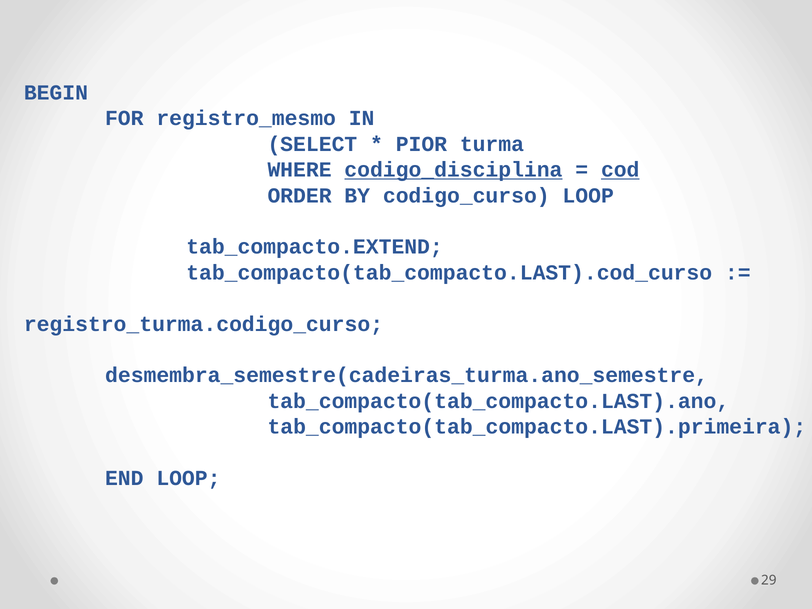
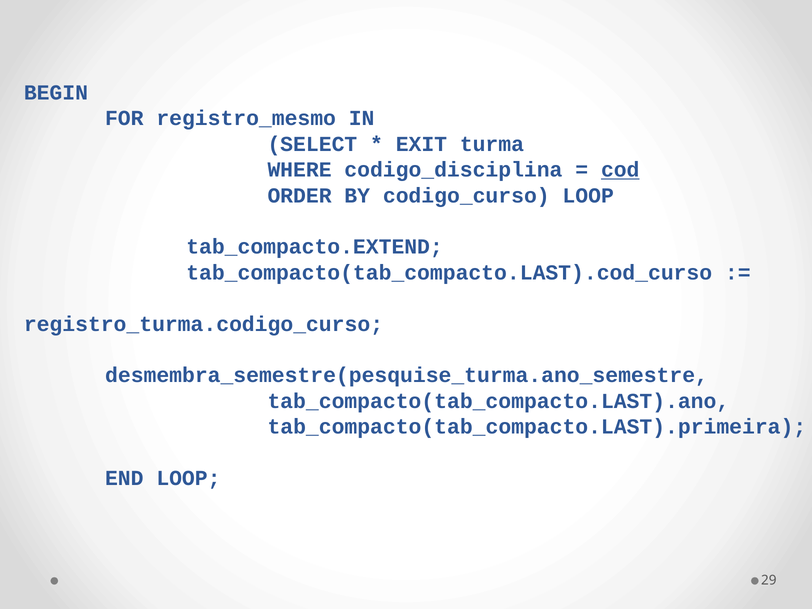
PIOR: PIOR -> EXIT (421, 144)
codigo_disciplina underline: present -> none (453, 170)
desmembra_semestre(cadeiras_turma.ano_semestre: desmembra_semestre(cadeiras_turma.ano_semestre -> desmembra_semestre(pesquise_turma.ano_semestre (407, 375)
